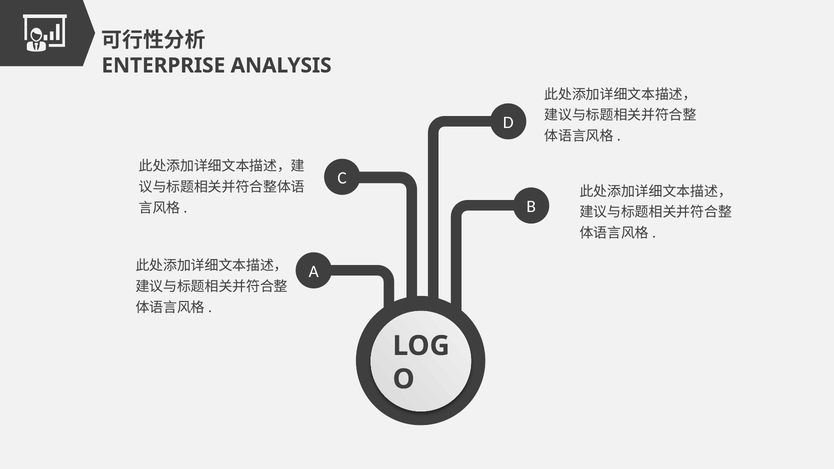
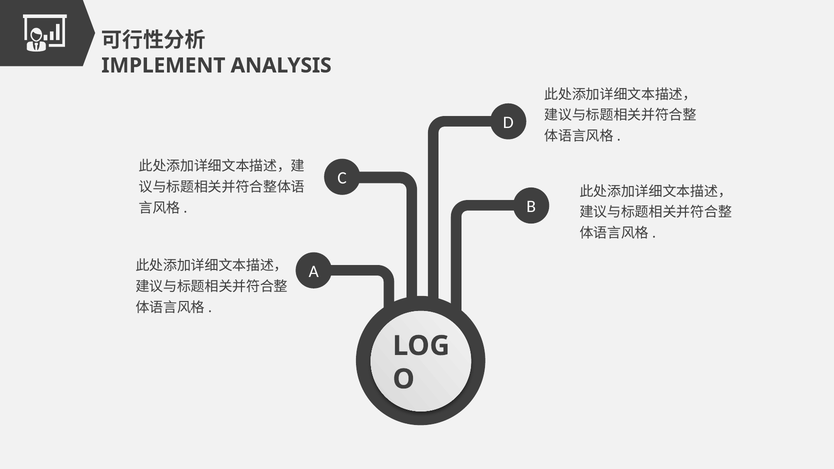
ENTERPRISE: ENTERPRISE -> IMPLEMENT (163, 66)
